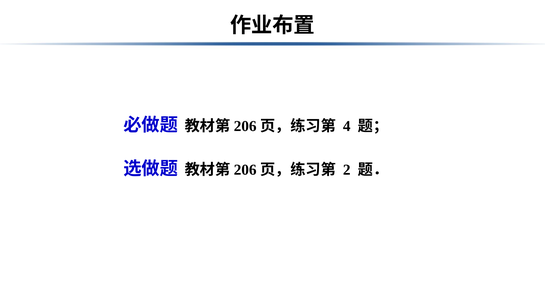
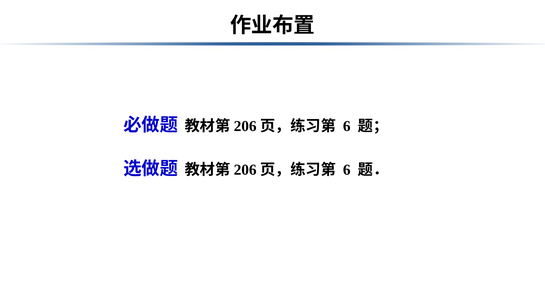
4: 4 -> 6 (347, 127)
2: 2 -> 6 (347, 170)
